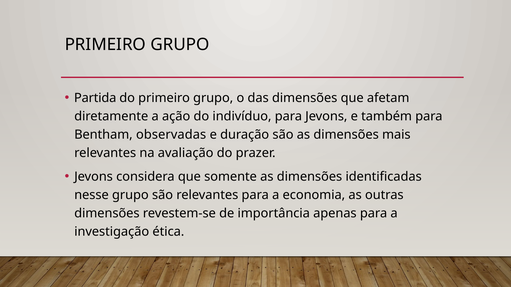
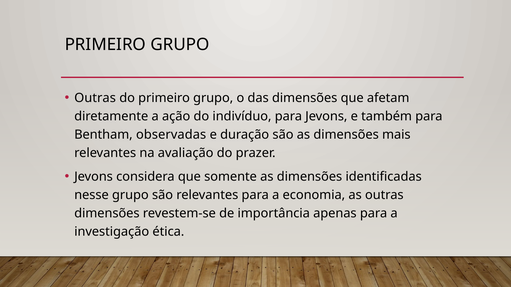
Partida: Partida -> Outras (95, 98)
